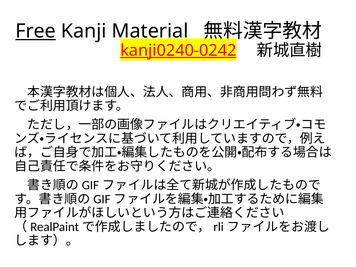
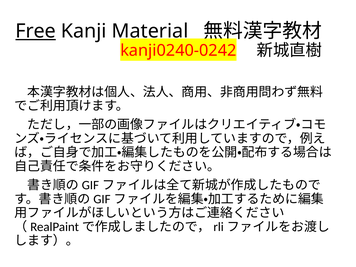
kanji0240-0242 underline: present -> none (178, 51)
